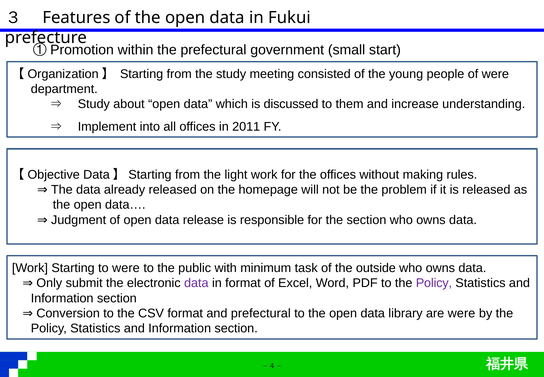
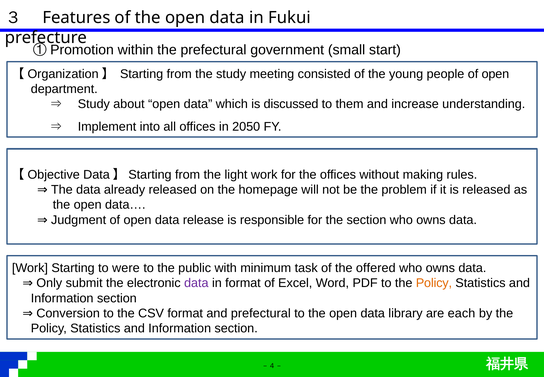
people of were: were -> open (495, 74)
2011: 2011 -> 2050 (246, 127)
outside: outside -> offered (376, 268)
Policy colour: purple -> orange (434, 283)
are were: were -> each (462, 313)
